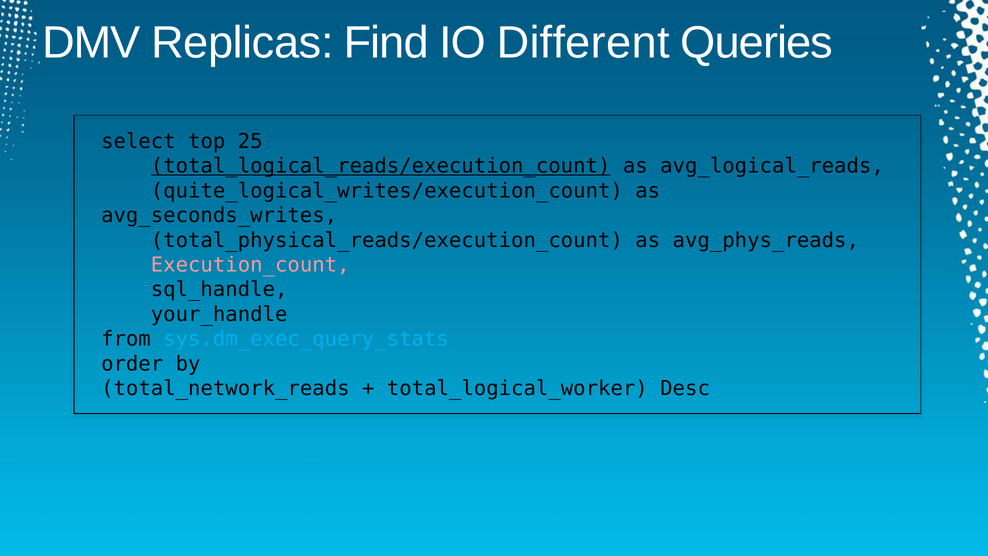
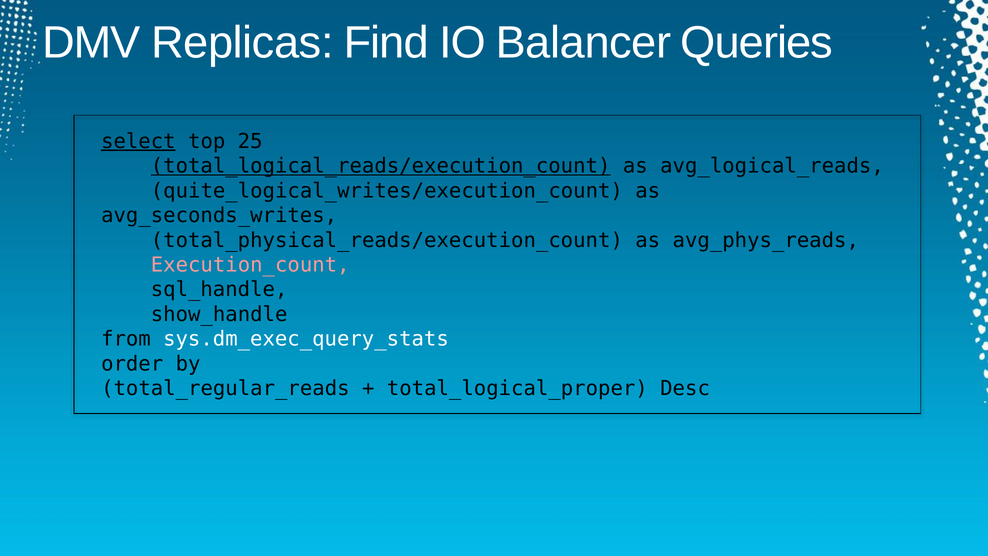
Different: Different -> Balancer (583, 43)
select underline: none -> present (138, 141)
your_handle: your_handle -> show_handle (219, 314)
sys.dm_exec_query_stats colour: light blue -> white (306, 339)
total_network_reads: total_network_reads -> total_regular_reads (225, 388)
total_logical_worker: total_logical_worker -> total_logical_proper (517, 388)
